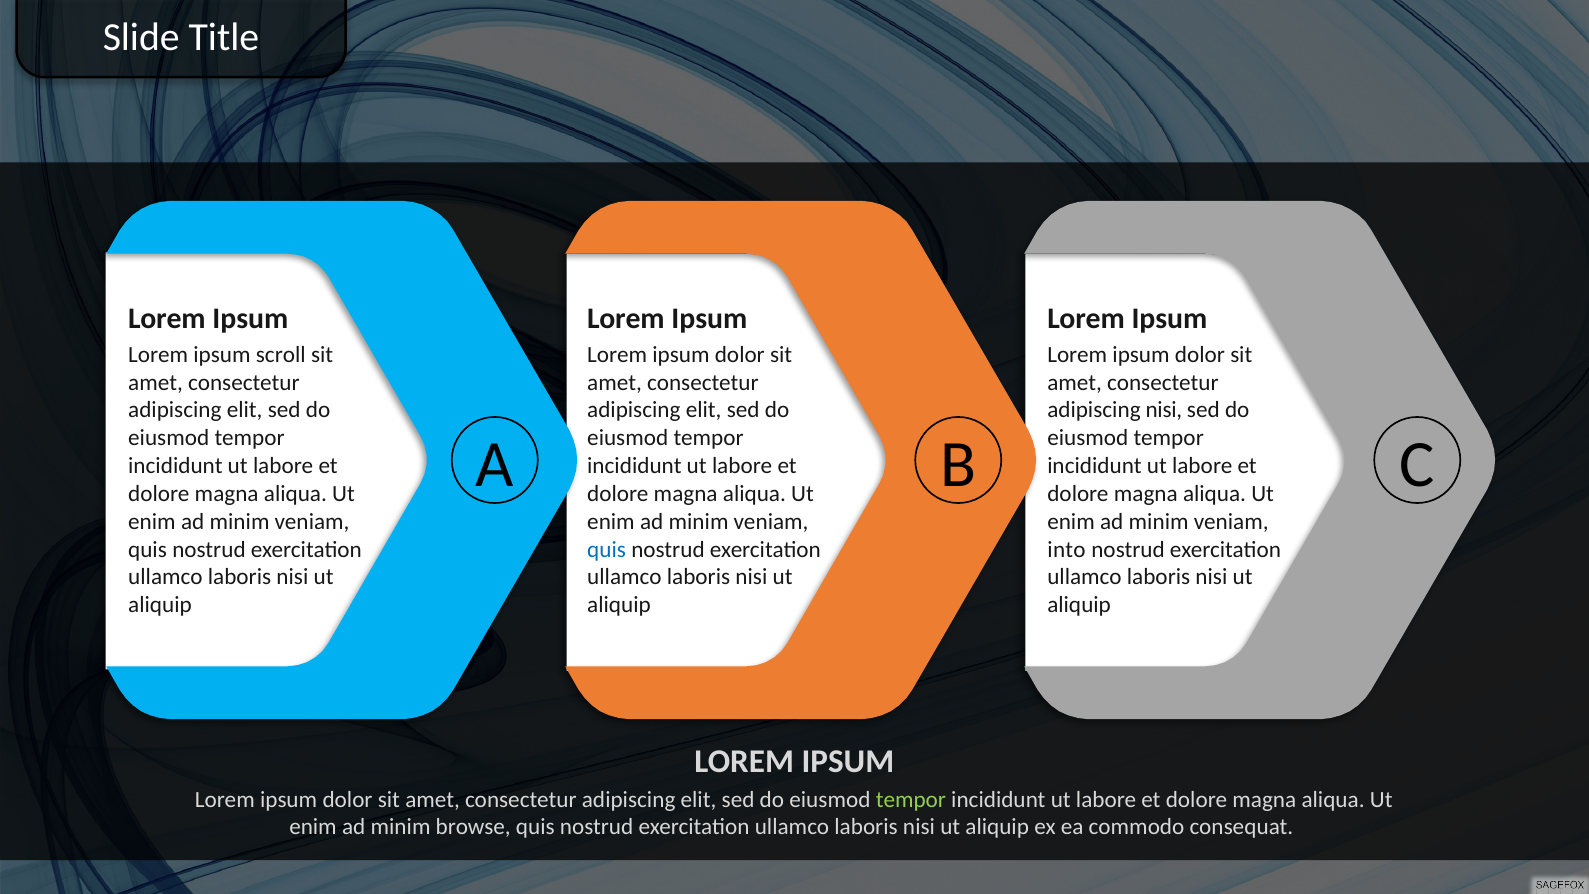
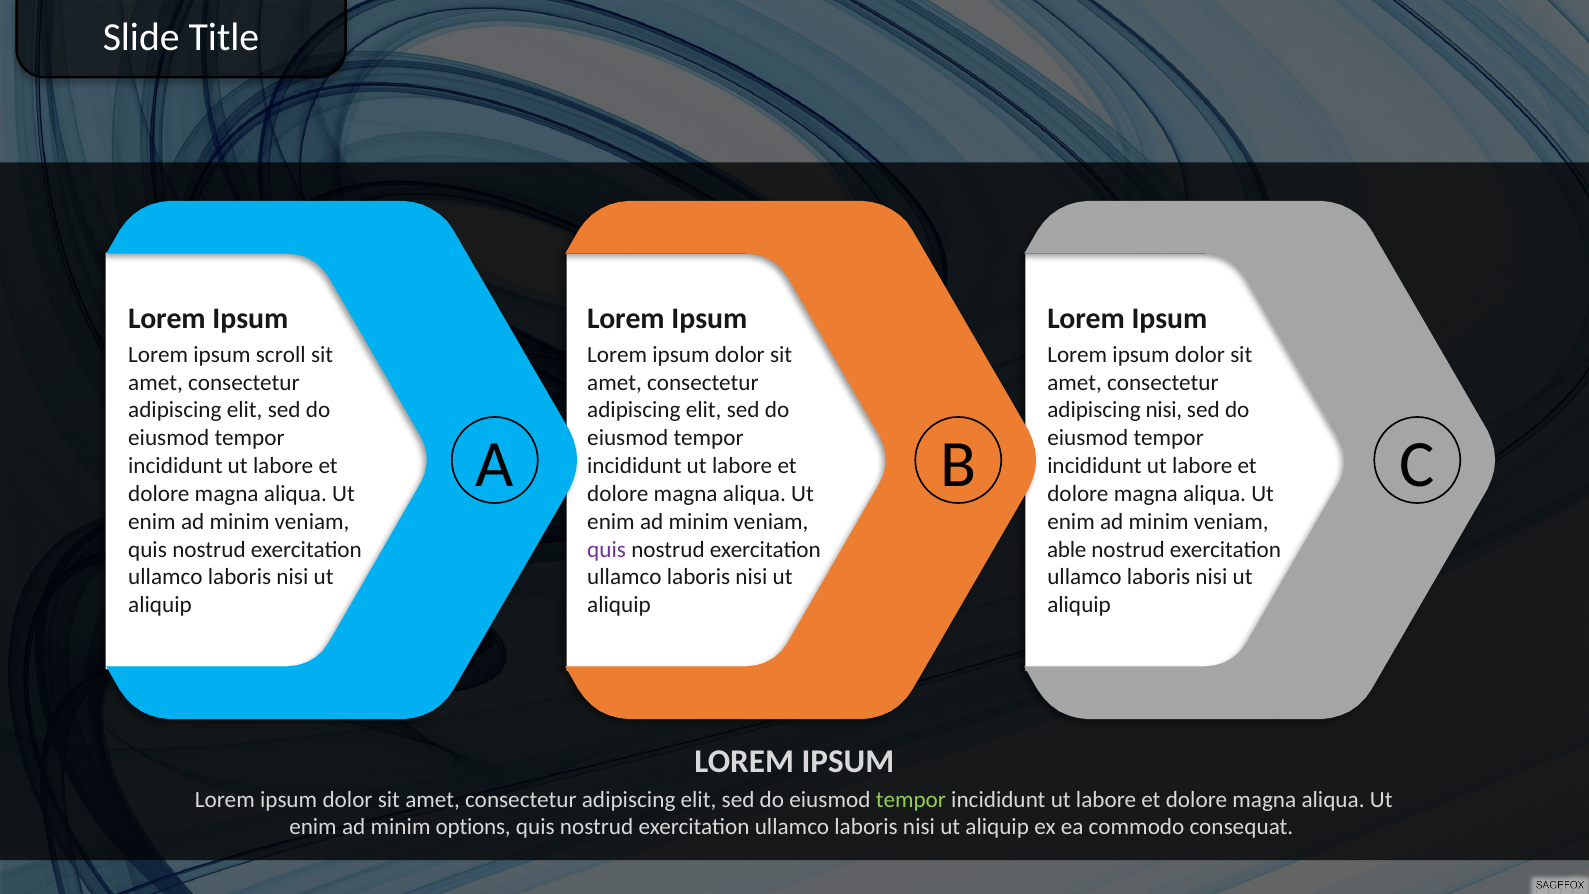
quis colour: blue -> purple (607, 549)
into: into -> able (1067, 549)
browse: browse -> options (473, 827)
